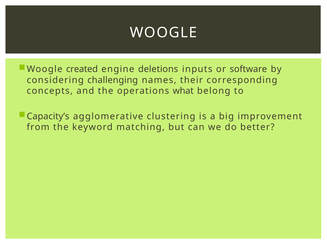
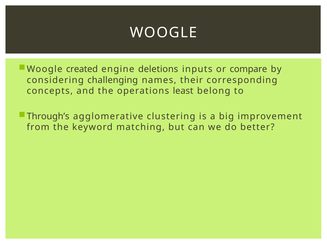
software: software -> compare (248, 69)
what: what -> least (183, 91)
Capacity’s: Capacity’s -> Through’s (48, 116)
